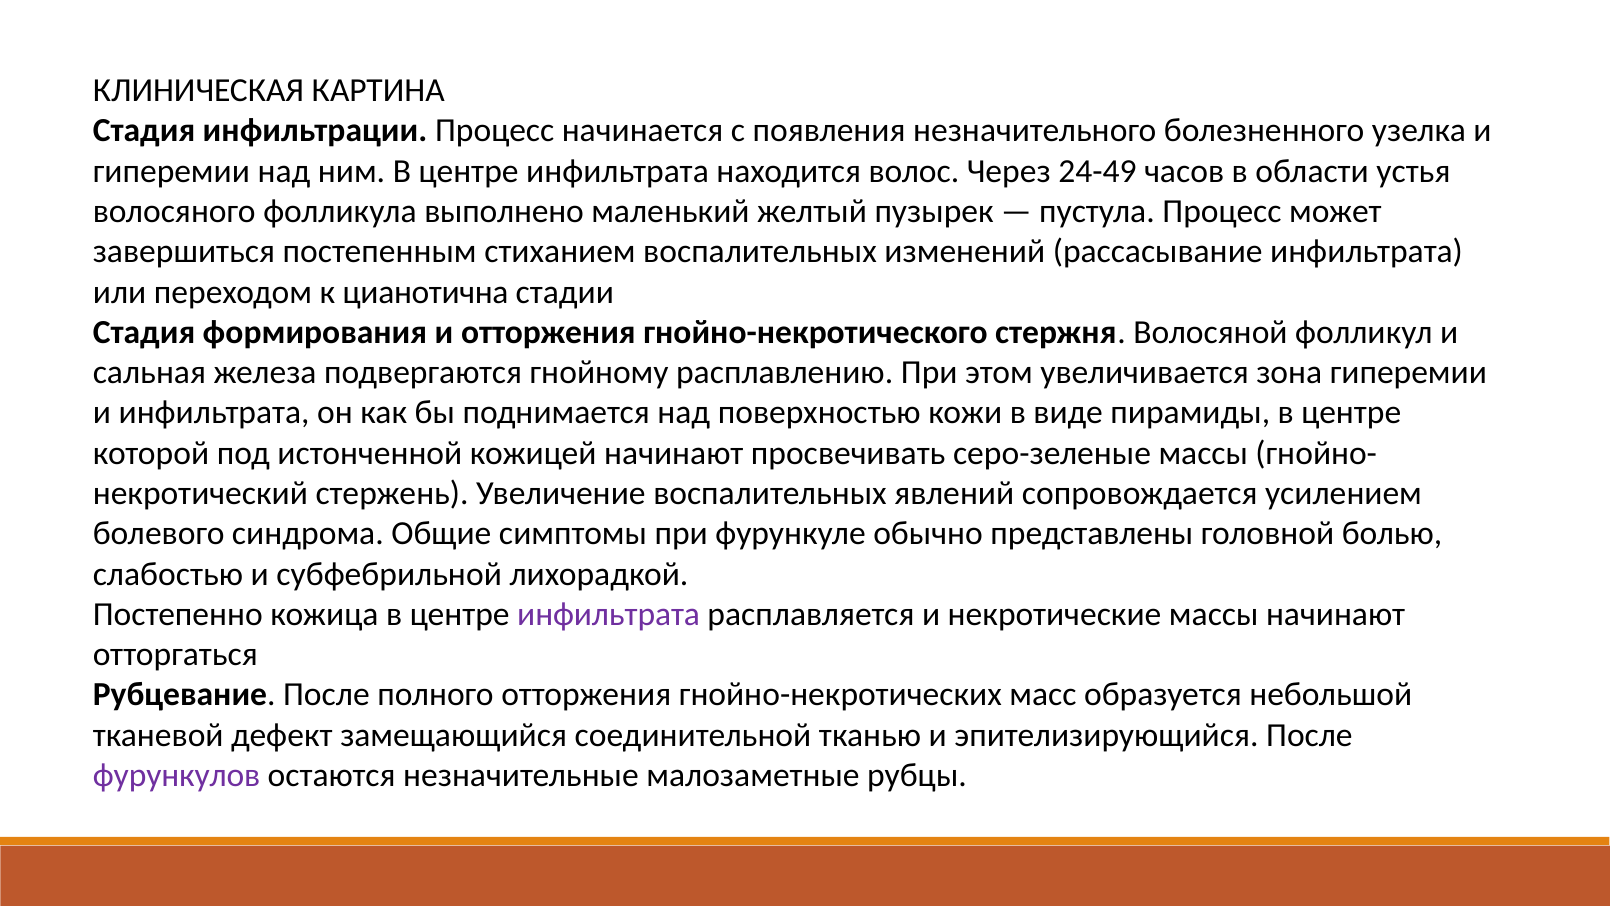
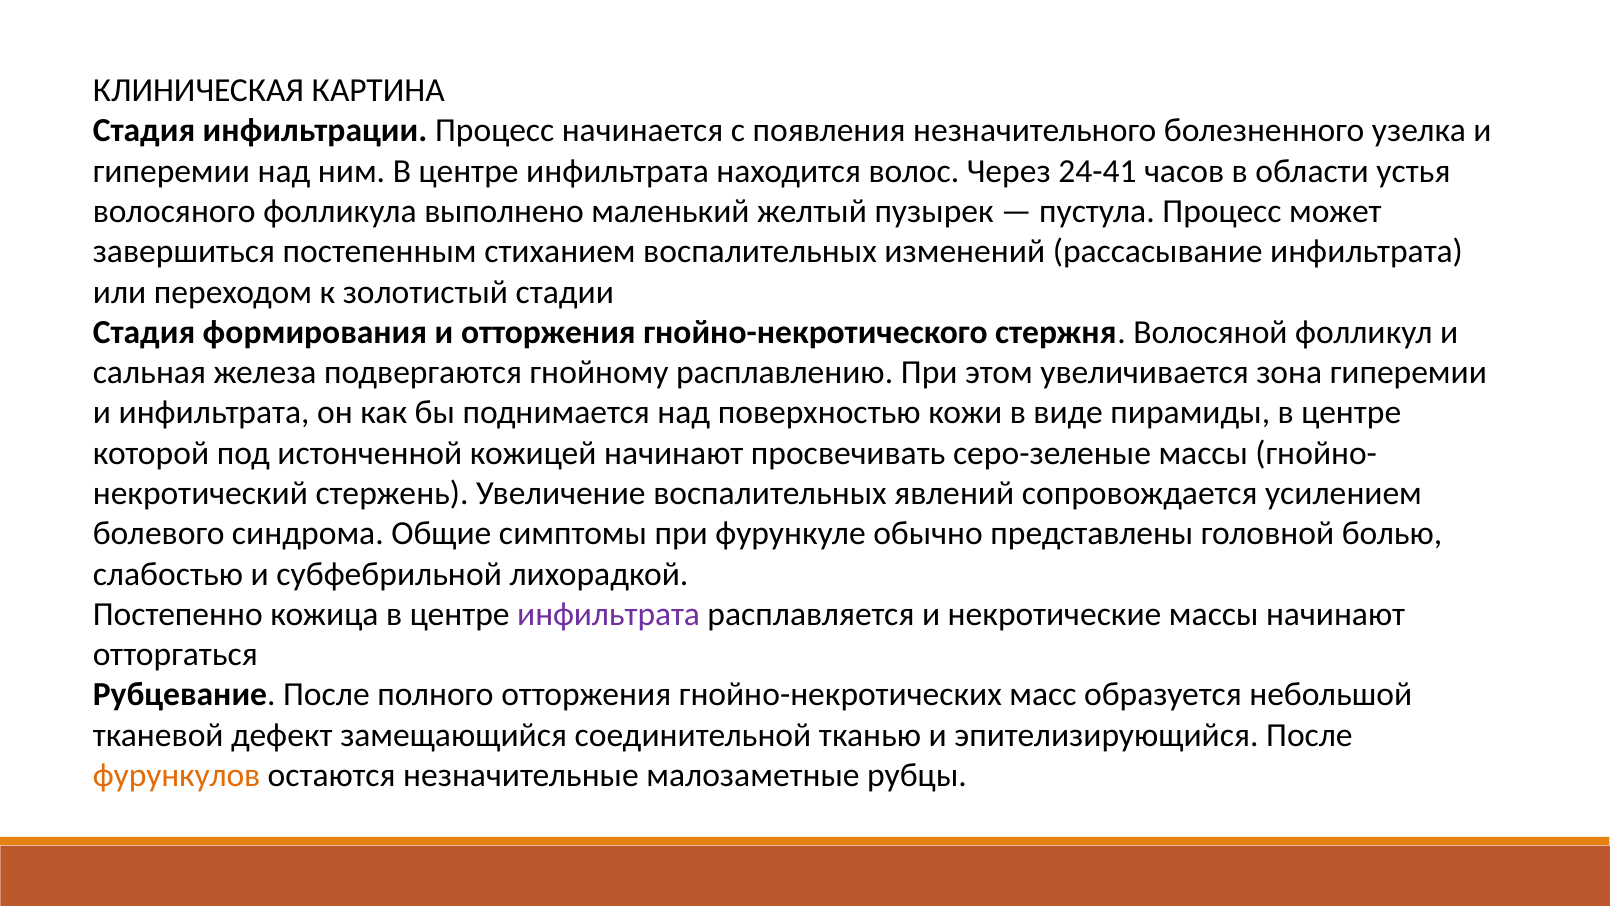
24-49: 24-49 -> 24-41 (1098, 171)
цианотична: цианотична -> золотистый (425, 292)
фурункулов colour: purple -> orange (177, 775)
